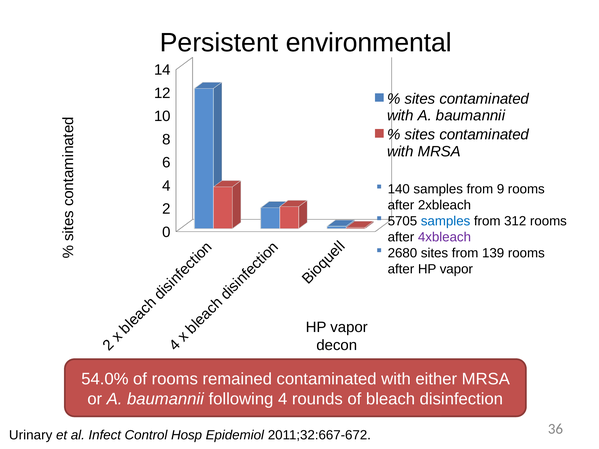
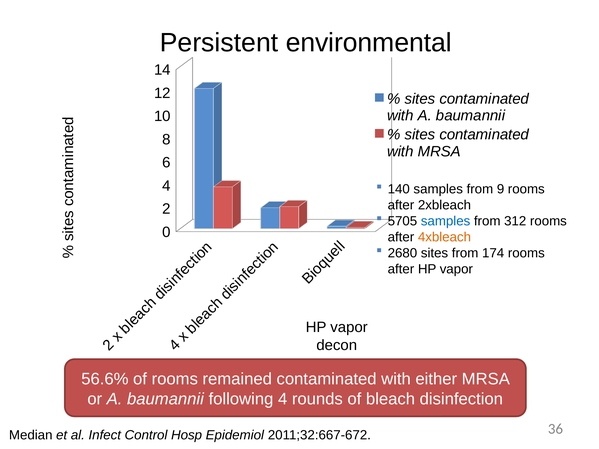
4xbleach colour: purple -> orange (444, 237)
139: 139 -> 174 (493, 253)
54.0%: 54.0% -> 56.6% (105, 379)
Urinary: Urinary -> Median (31, 435)
